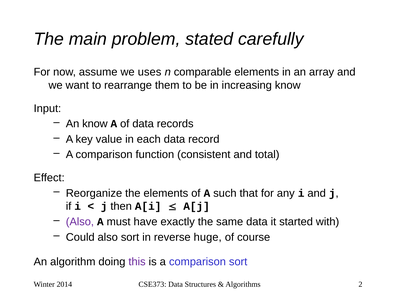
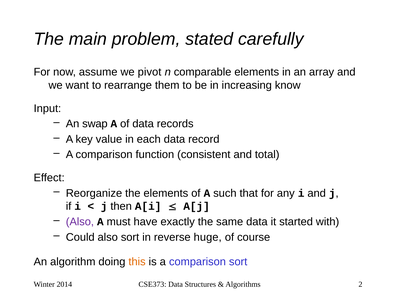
uses: uses -> pivot (150, 72)
An know: know -> swap (95, 124)
this colour: purple -> orange (137, 262)
